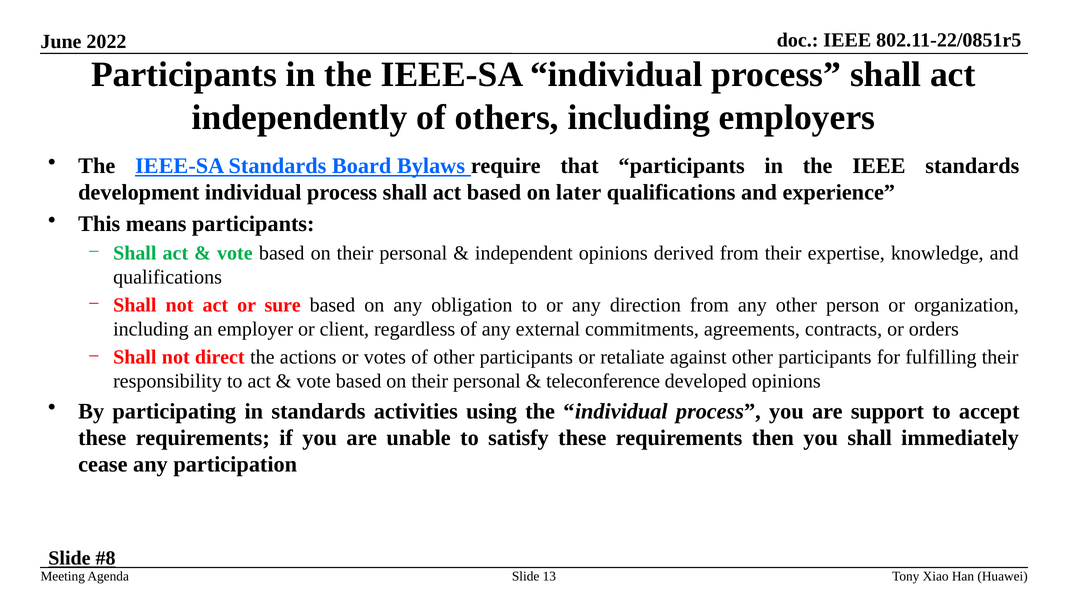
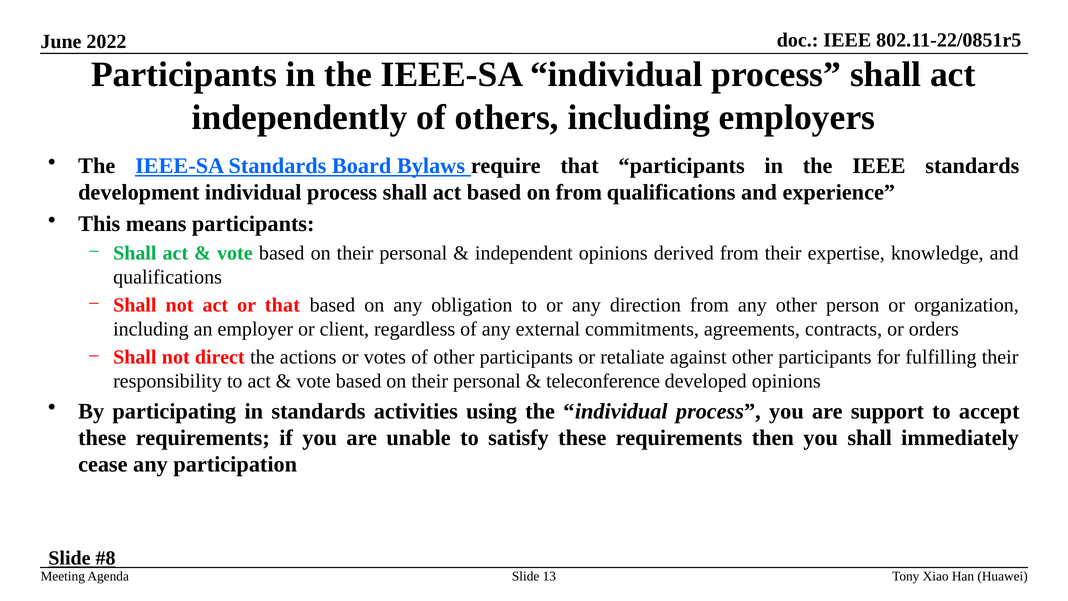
on later: later -> from (579, 193)
or sure: sure -> that (282, 305)
